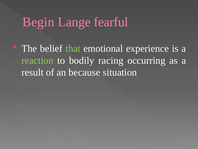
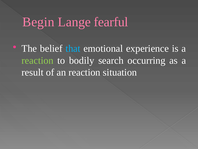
that colour: light green -> light blue (73, 48)
racing: racing -> search (111, 60)
an because: because -> reaction (84, 72)
